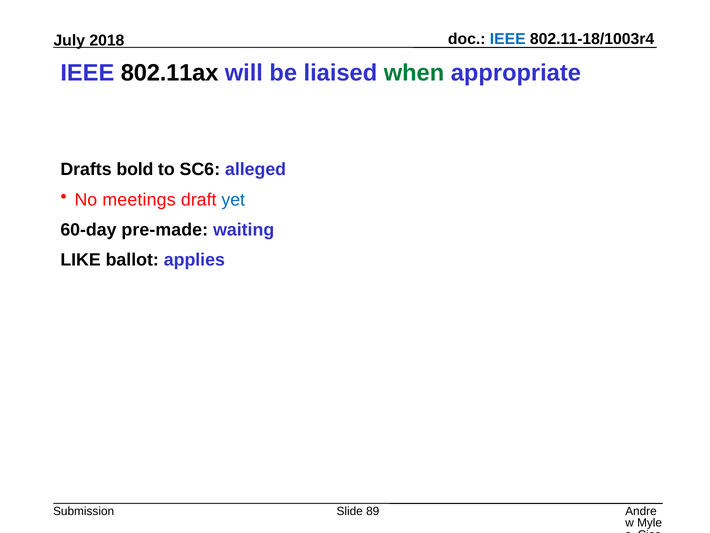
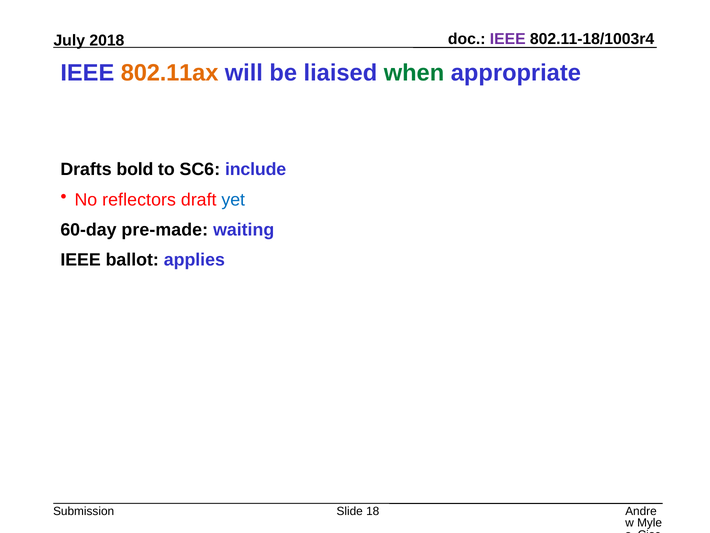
IEEE colour: blue -> purple (508, 39)
802.11ax colour: black -> orange (170, 73)
alleged: alleged -> include (256, 169)
meetings: meetings -> reflectors (139, 199)
LIKE: LIKE -> IEEE (81, 260)
89: 89 -> 18 (373, 511)
